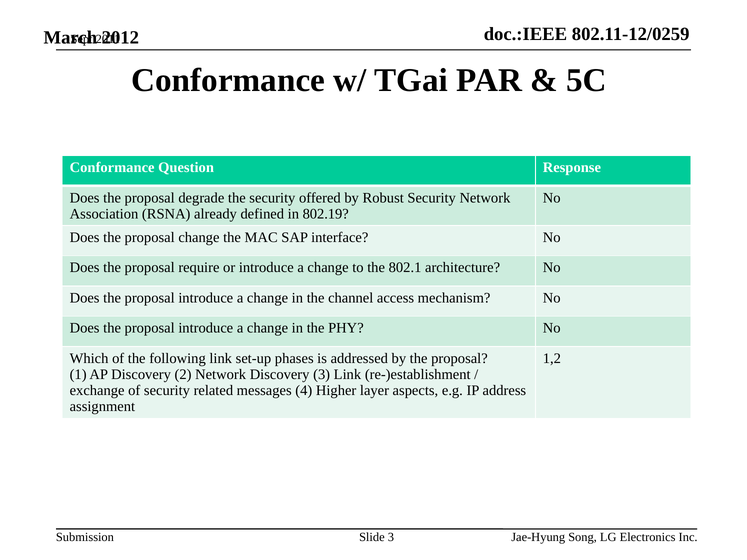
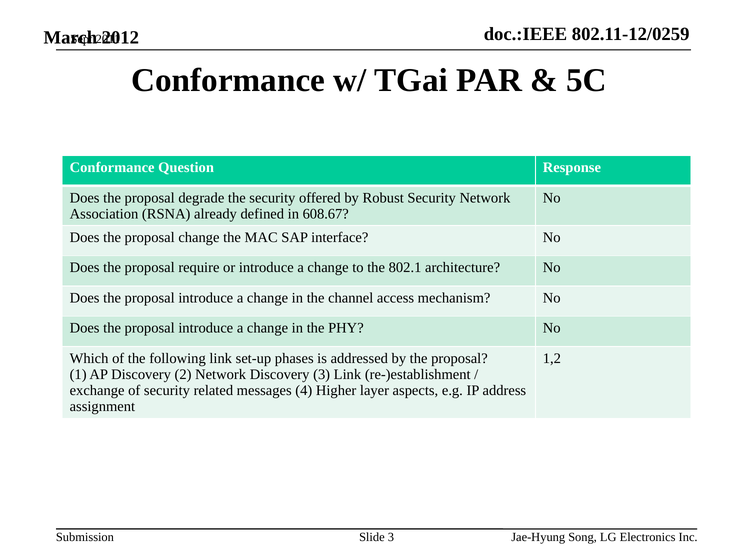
802.19: 802.19 -> 608.67 (326, 214)
